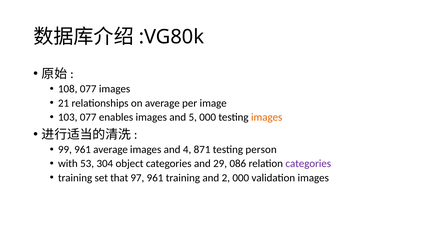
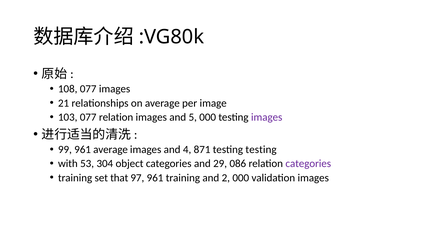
077 enables: enables -> relation (116, 117)
images colour: orange -> purple (267, 117)
testing person: person -> testing (261, 150)
